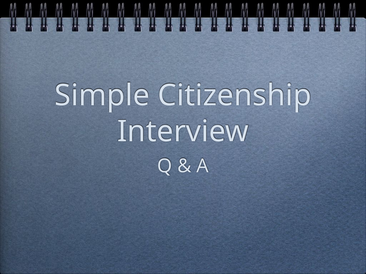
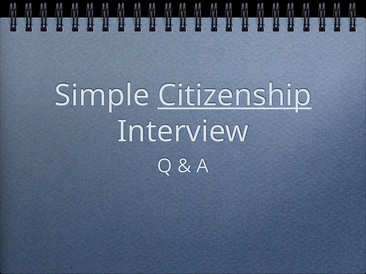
Citizenship underline: none -> present (235, 96)
